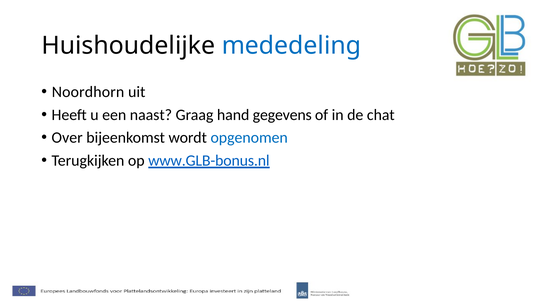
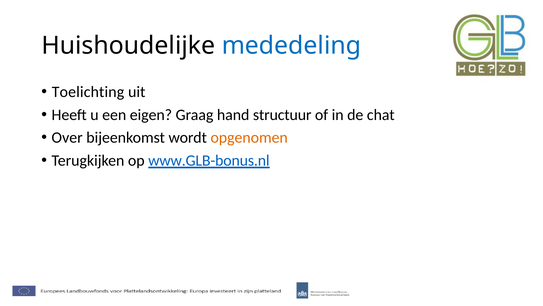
Noordhorn: Noordhorn -> Toelichting (88, 92)
naast: naast -> eigen (151, 115)
gegevens: gegevens -> structuur (282, 115)
opgenomen colour: blue -> orange (249, 137)
